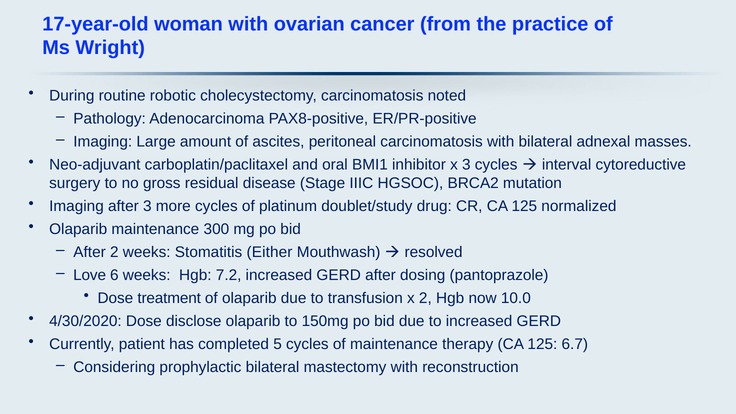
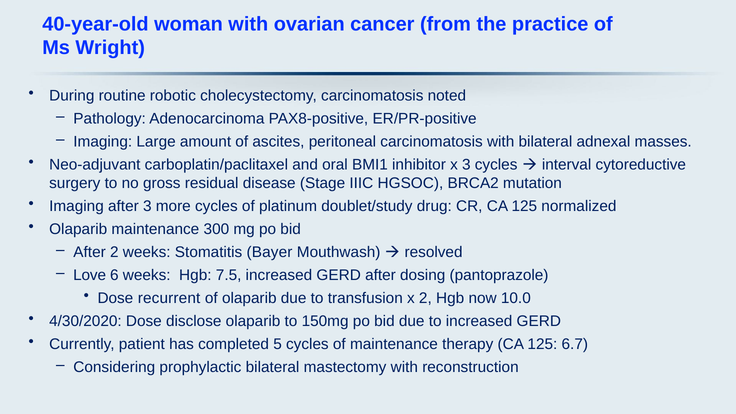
17-year-old: 17-year-old -> 40-year-old (95, 24)
Either: Either -> Bayer (269, 252)
7.2: 7.2 -> 7.5 (229, 275)
treatment: treatment -> recurrent (169, 298)
